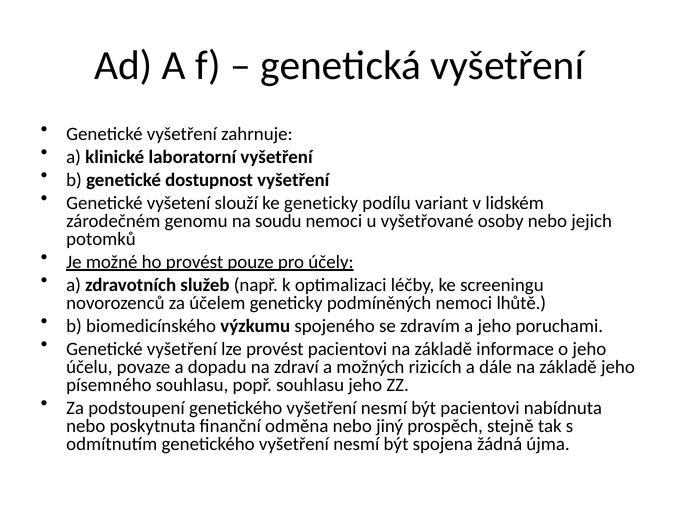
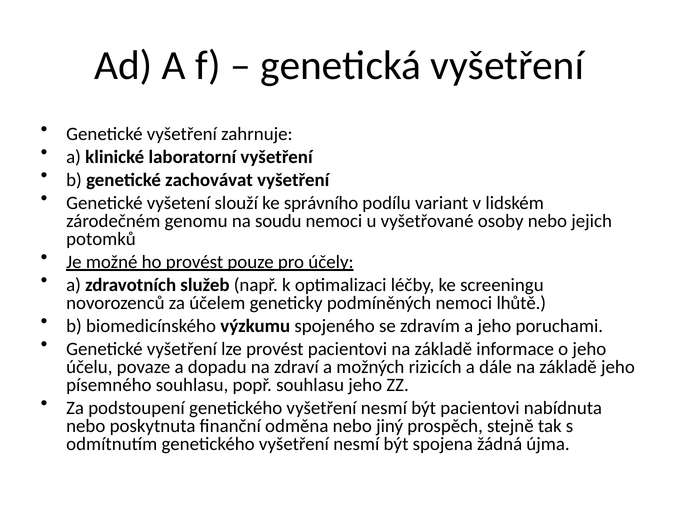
dostupnost: dostupnost -> zachovávat (209, 180)
ke geneticky: geneticky -> správního (321, 203)
